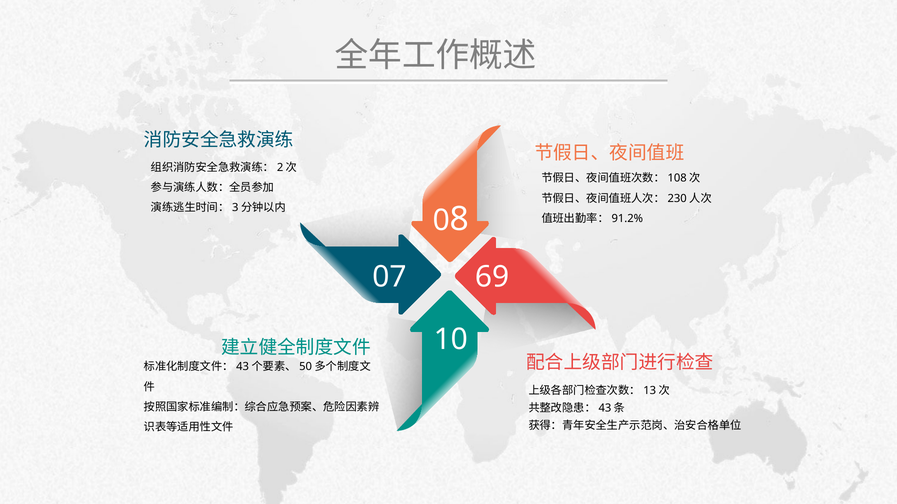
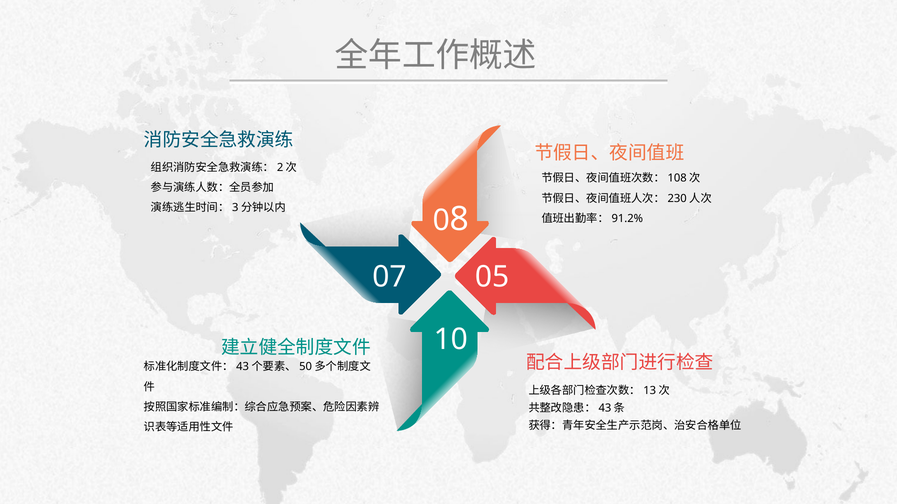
69: 69 -> 05 (492, 277)
